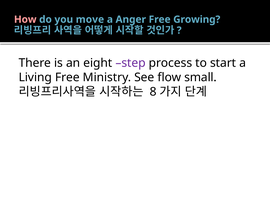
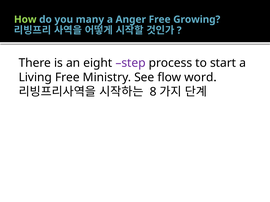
How colour: pink -> light green (25, 19)
move: move -> many (90, 19)
small: small -> word (200, 78)
